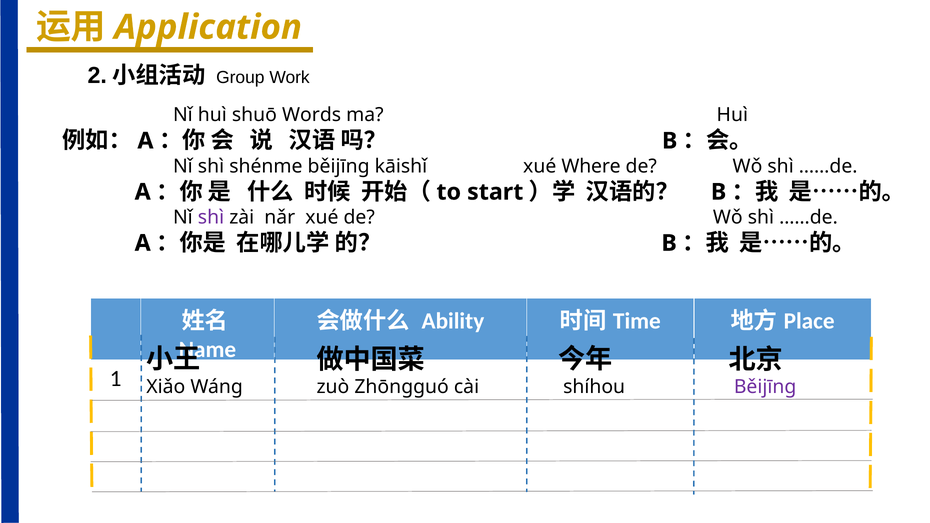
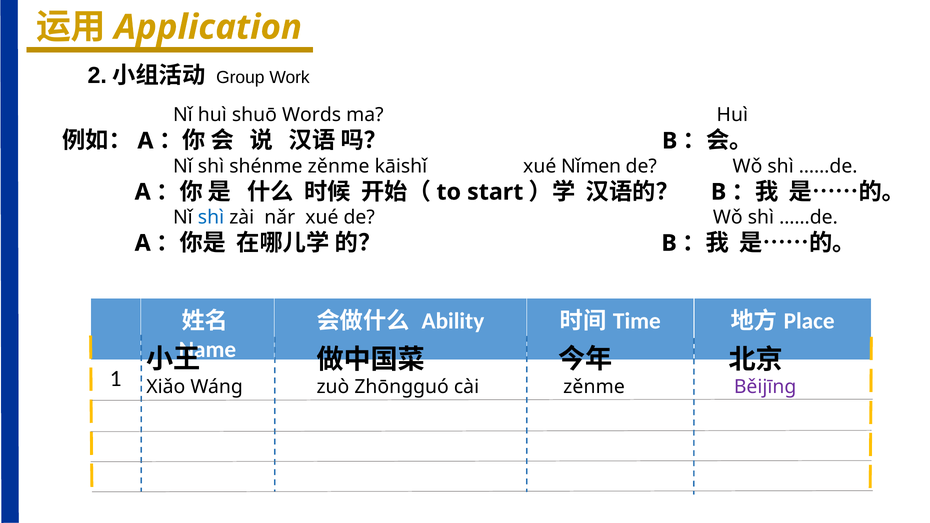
shénme běijīng: běijīng -> zěnme (339, 166)
Where: Where -> Nǐmen (591, 166)
shì colour: purple -> blue (211, 217)
shíhou: shíhou -> zěnme (594, 387)
